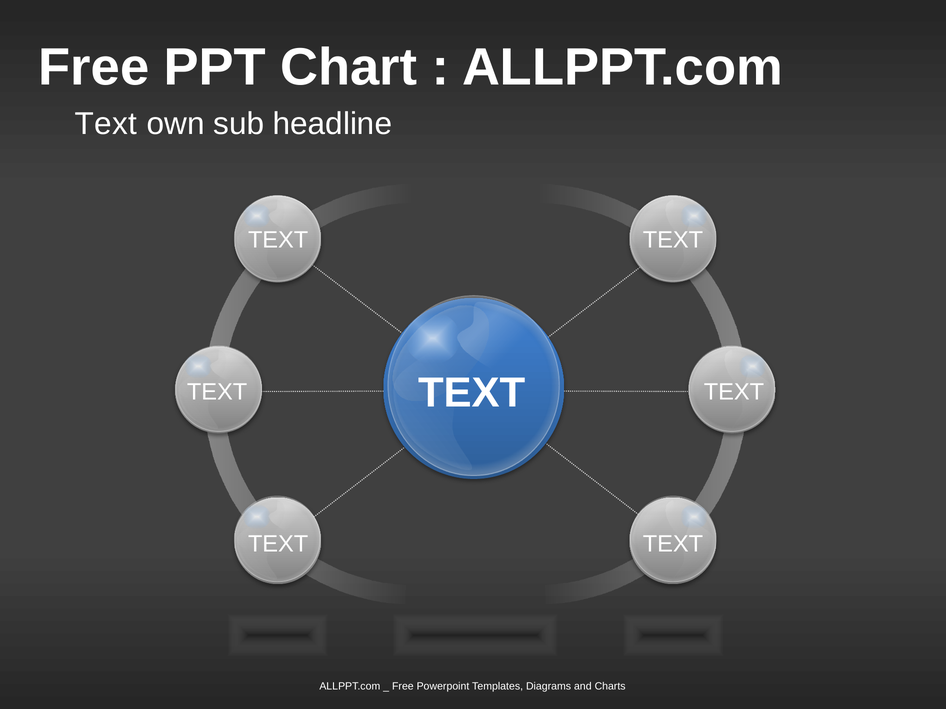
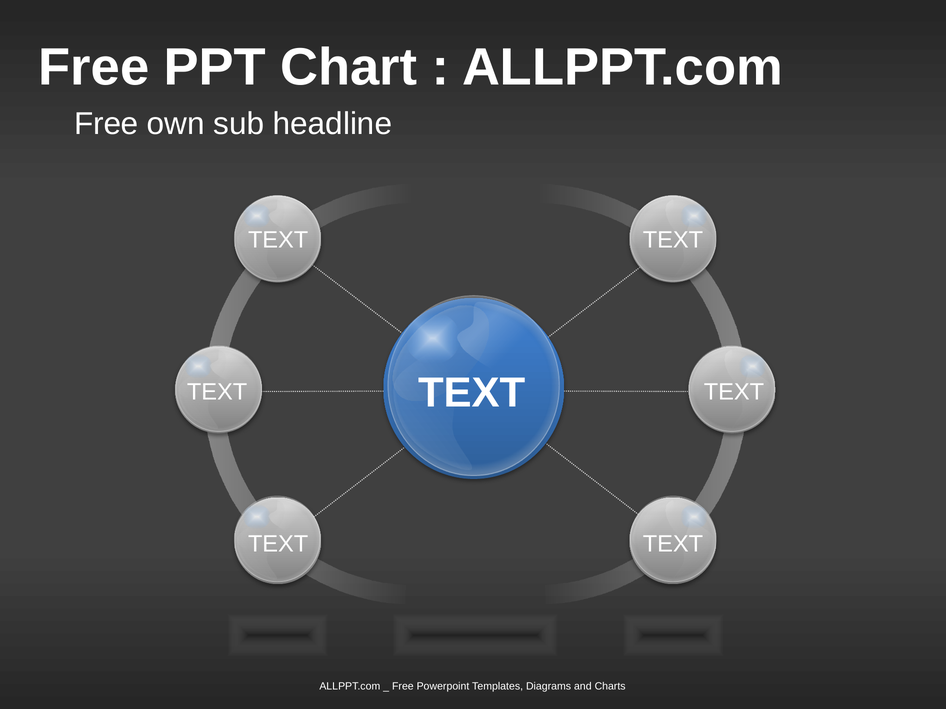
Text: Text -> Free (106, 124)
